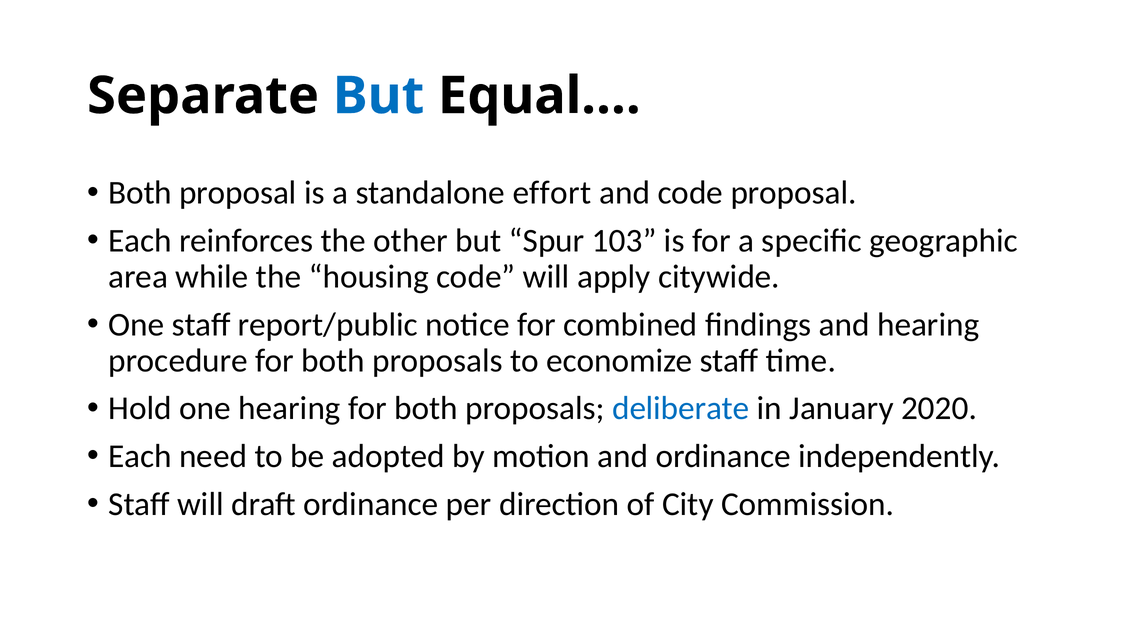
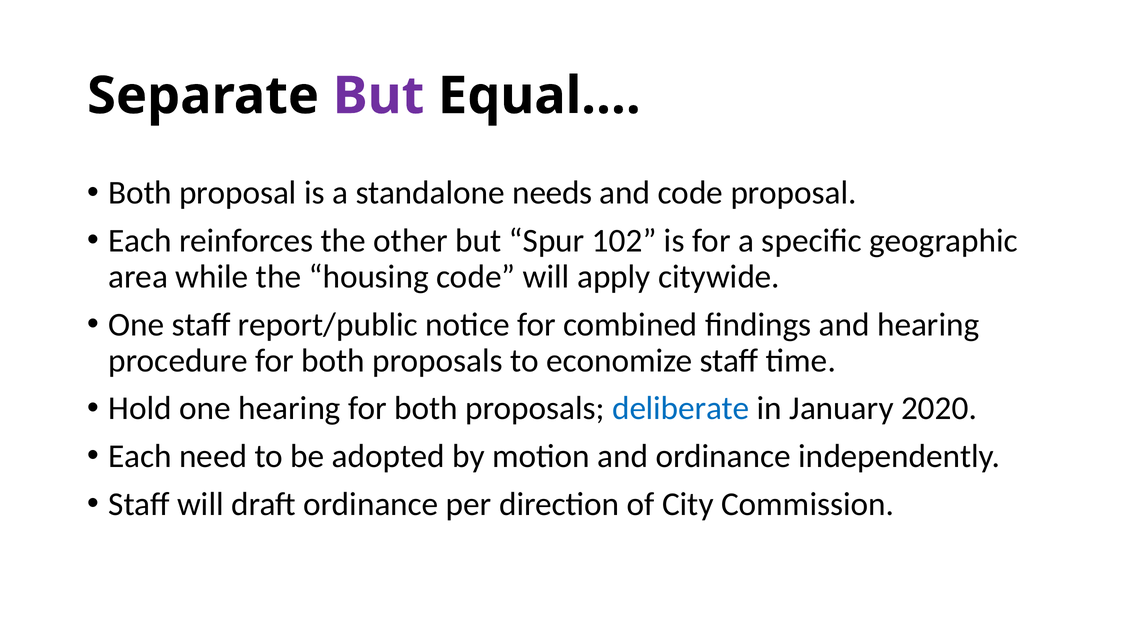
But colour: blue -> purple (379, 96)
effort: effort -> needs (552, 193)
103: 103 -> 102 (624, 241)
